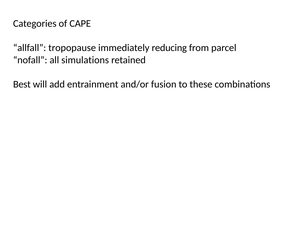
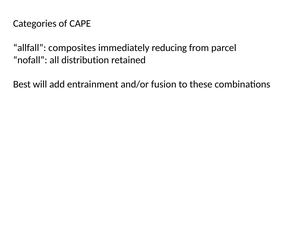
tropopause: tropopause -> composites (72, 48)
simulations: simulations -> distribution (85, 60)
